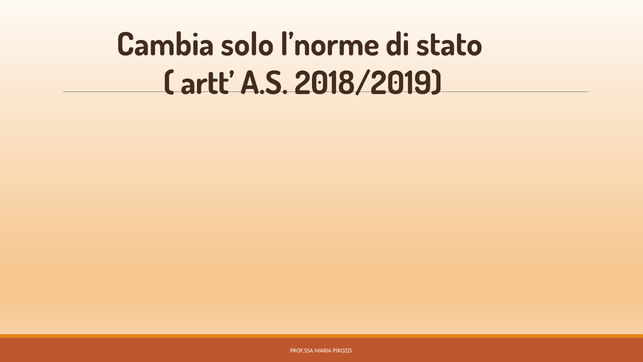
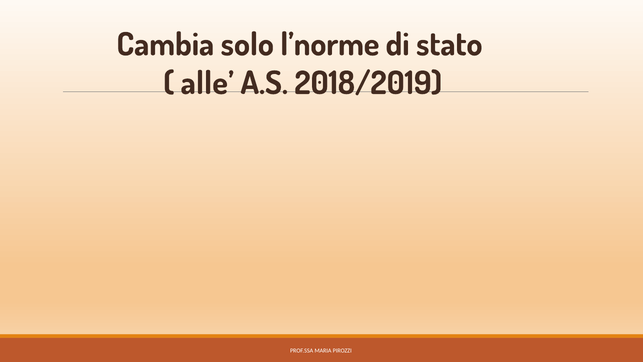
artt: artt -> alle (207, 83)
